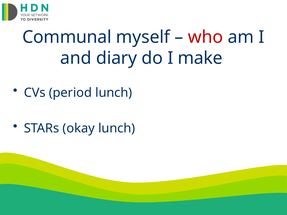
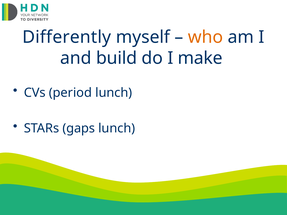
Communal: Communal -> Differently (67, 37)
who colour: red -> orange (206, 37)
diary: diary -> build (117, 58)
okay: okay -> gaps (79, 128)
